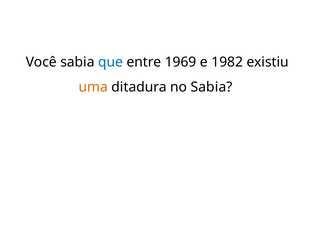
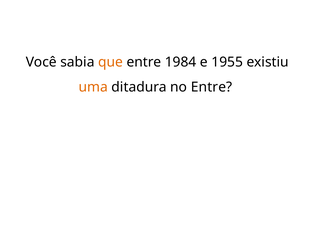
que colour: blue -> orange (111, 62)
1969: 1969 -> 1984 (181, 62)
1982: 1982 -> 1955 (227, 62)
no Sabia: Sabia -> Entre (212, 87)
